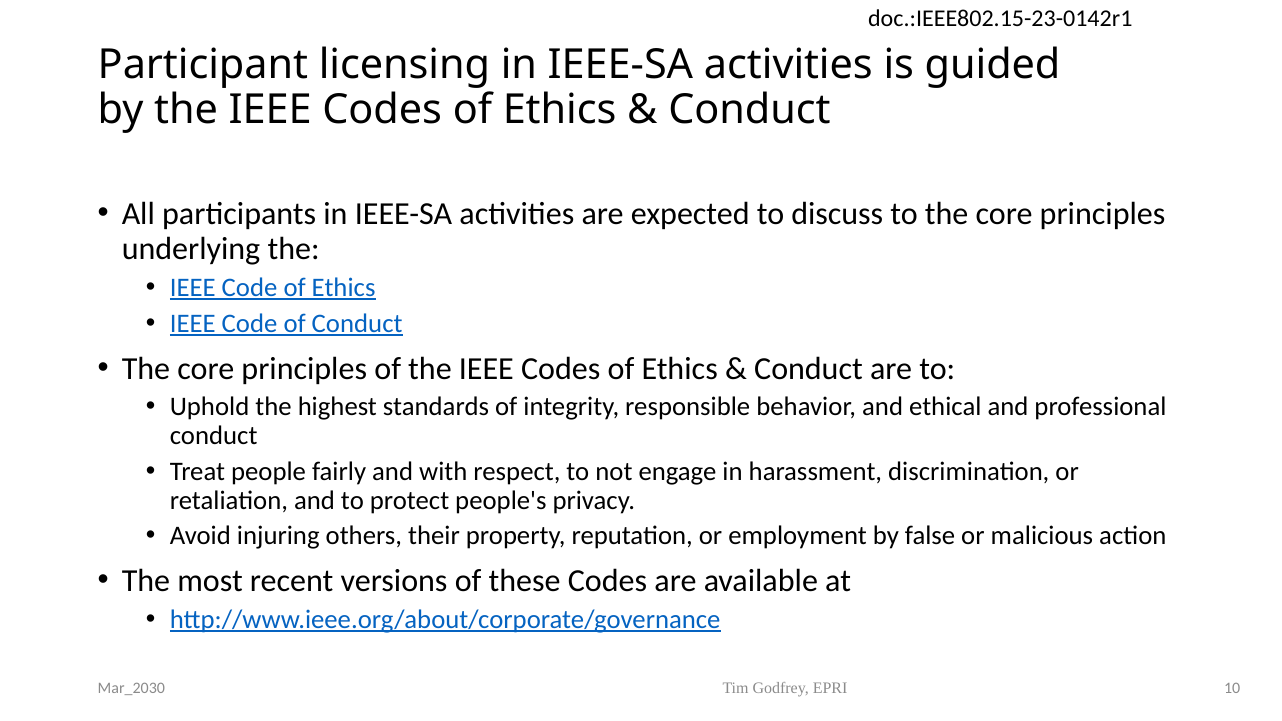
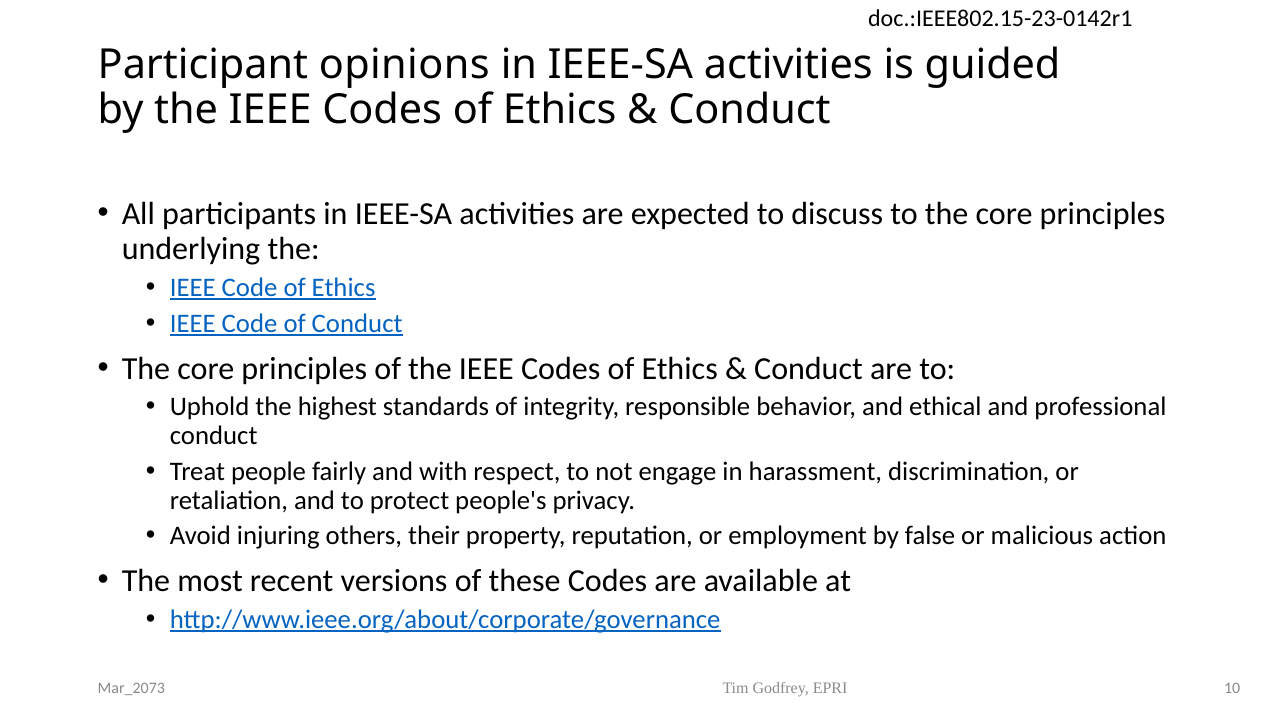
licensing: licensing -> opinions (404, 65)
Mar_2030: Mar_2030 -> Mar_2073 (131, 689)
